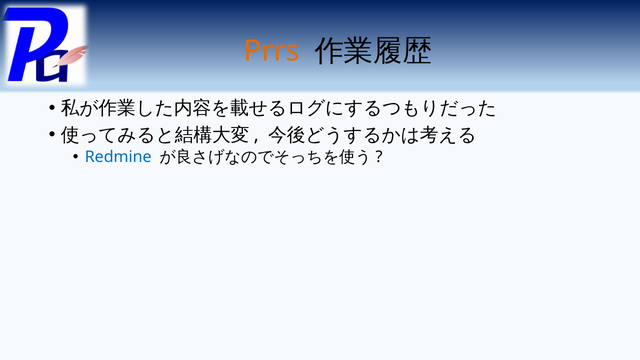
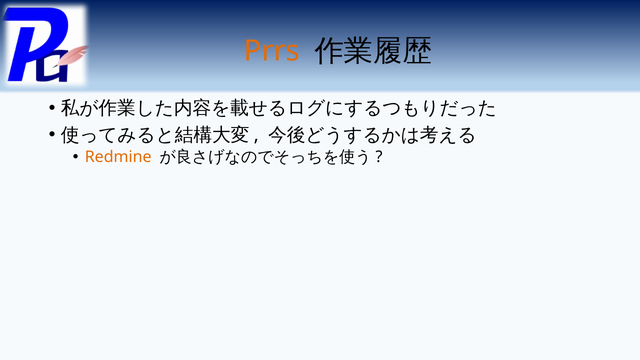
Redmine colour: blue -> orange (118, 157)
